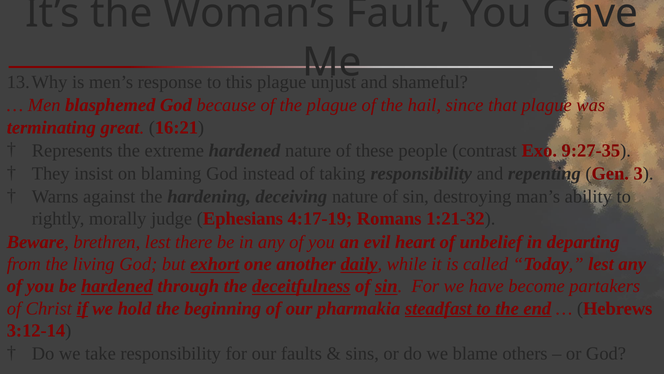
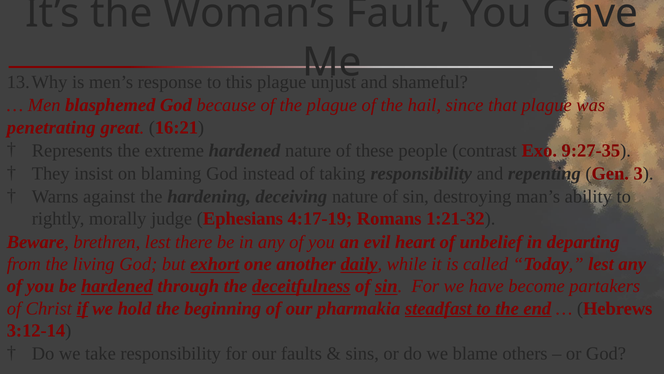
terminating: terminating -> penetrating (51, 127)
